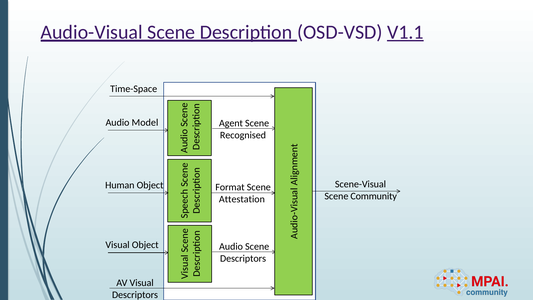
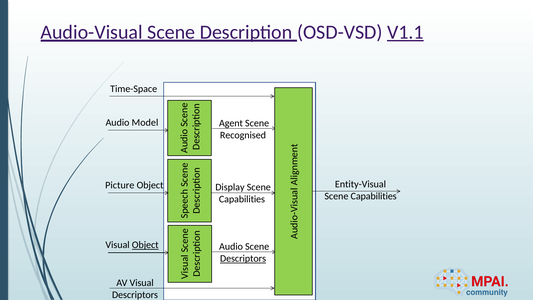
Scene-Visual: Scene-Visual -> Entity-Visual (360, 184)
Human: Human -> Picture (120, 185)
Format: Format -> Display (230, 187)
Community: Community -> Capabilities (374, 196)
Attestation: Attestation -> Capabilities (242, 199)
Object underline: none -> present (145, 245)
Descriptors underline: none -> present (243, 259)
